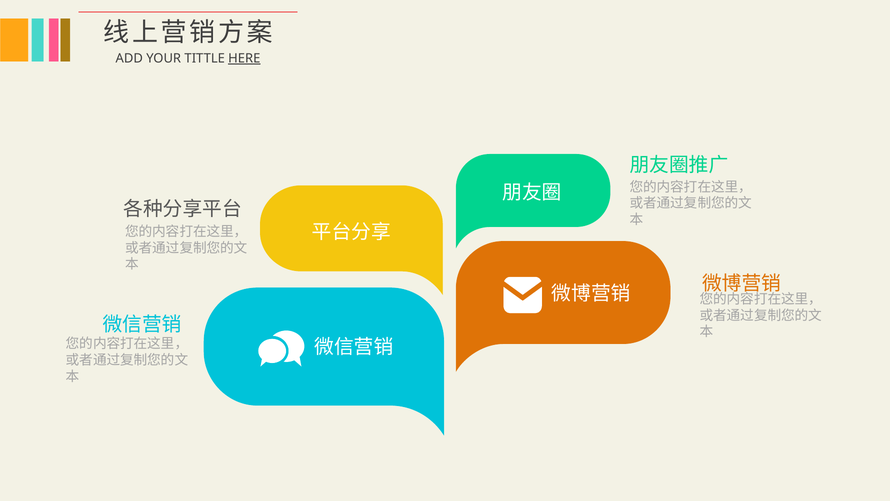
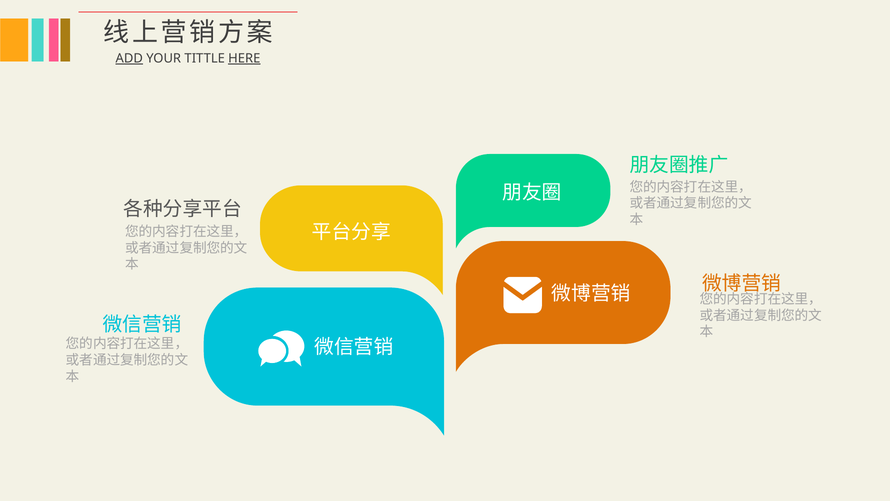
ADD underline: none -> present (129, 58)
